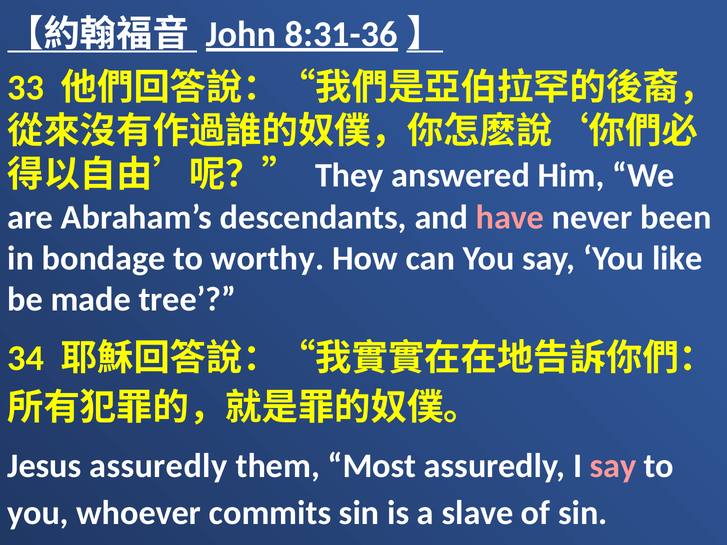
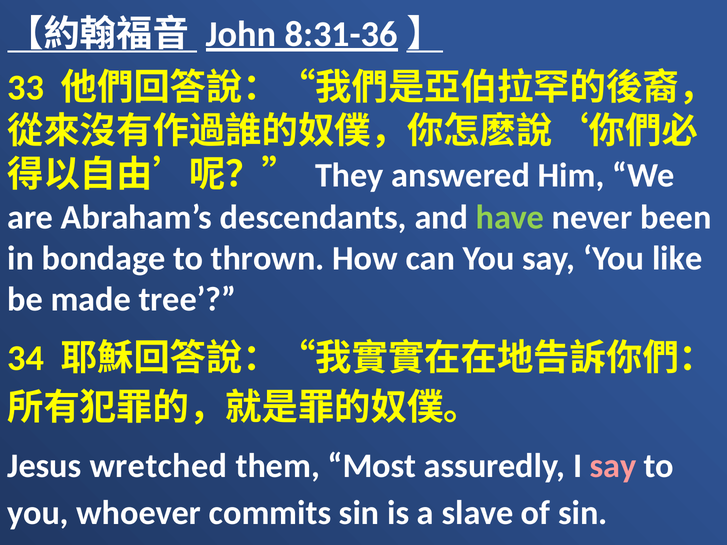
have colour: pink -> light green (510, 217)
worthy: worthy -> thrown (268, 258)
Jesus assuredly: assuredly -> wretched (158, 466)
